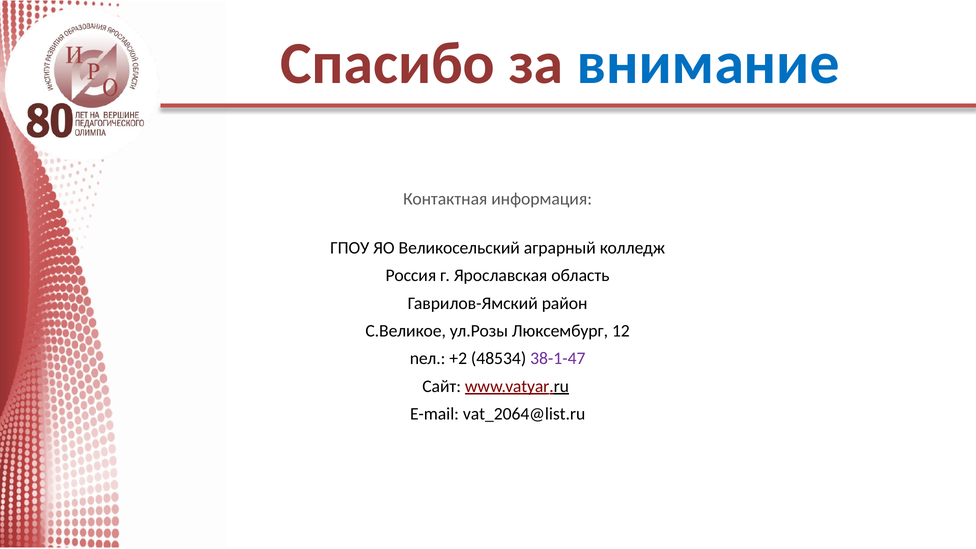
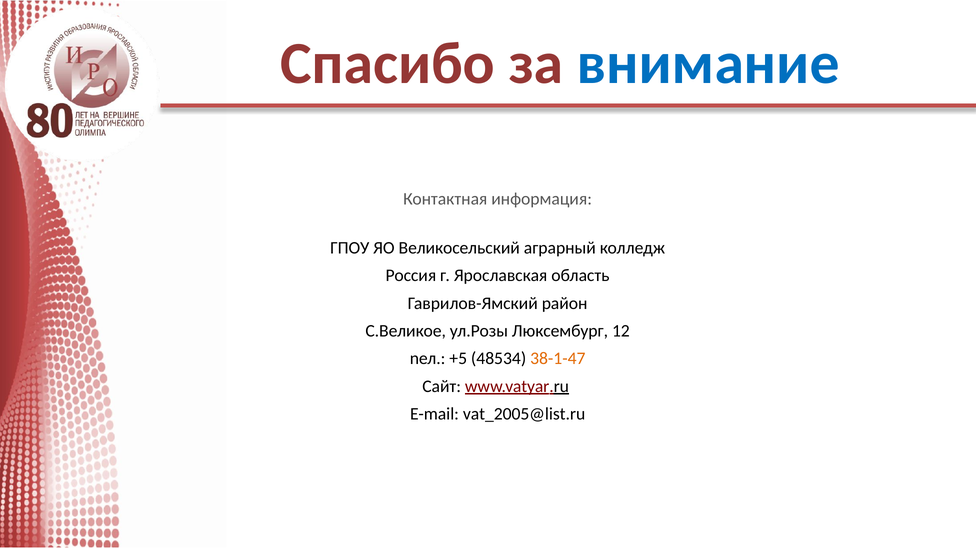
+2: +2 -> +5 (458, 359)
38-1-47 colour: purple -> orange (558, 359)
vat_2064@list.ru: vat_2064@list.ru -> vat_2005@list.ru (524, 414)
